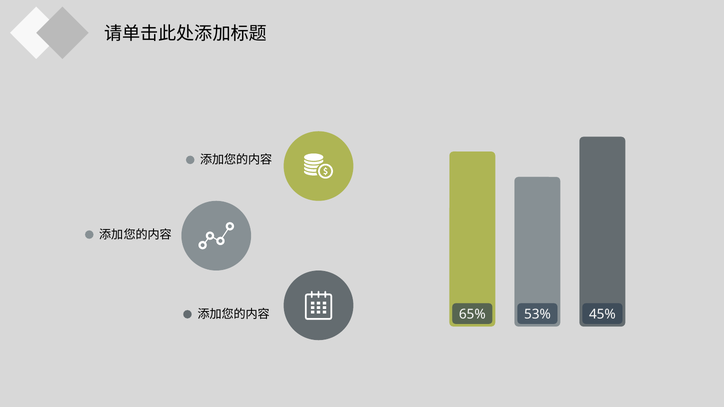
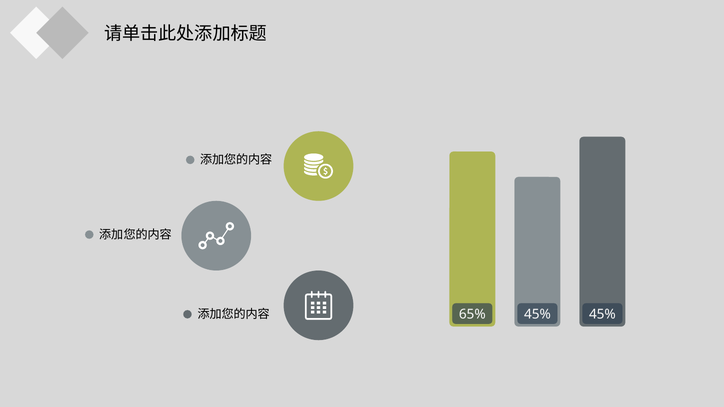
53%: 53% -> 45% (537, 315)
